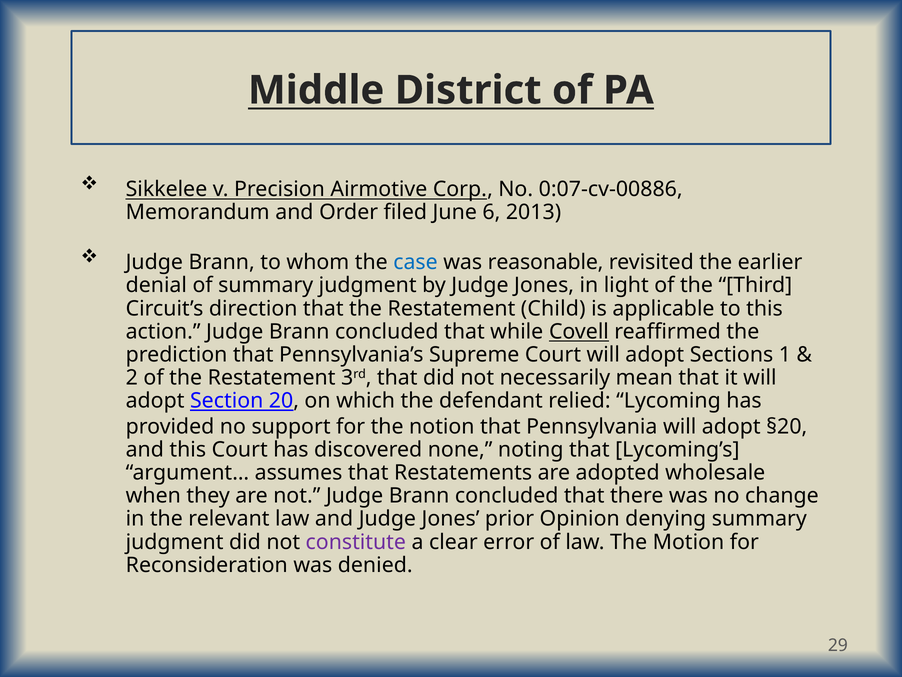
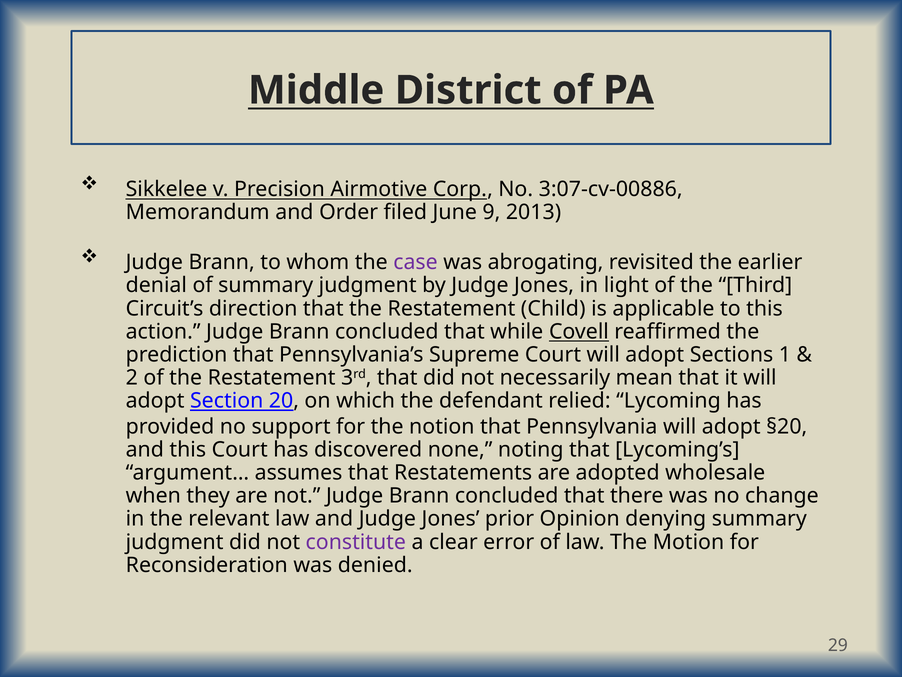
0:07-cv-00886: 0:07-cv-00886 -> 3:07-cv-00886 (611, 189)
6: 6 -> 9 (491, 212)
case colour: blue -> purple (415, 262)
reasonable: reasonable -> abrogating (546, 262)
